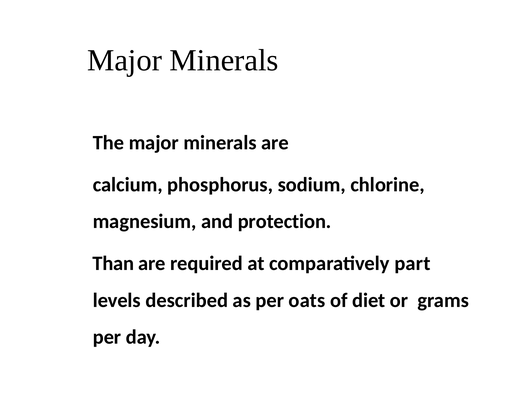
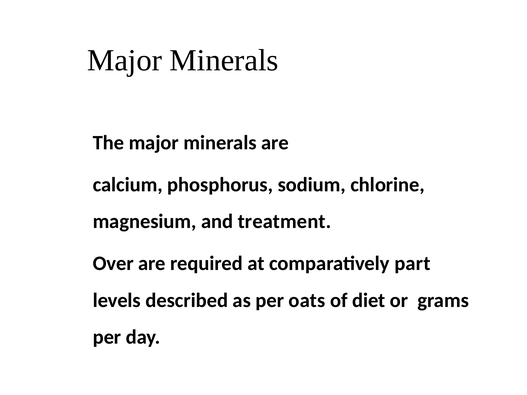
protection: protection -> treatment (284, 222)
Than: Than -> Over (113, 264)
